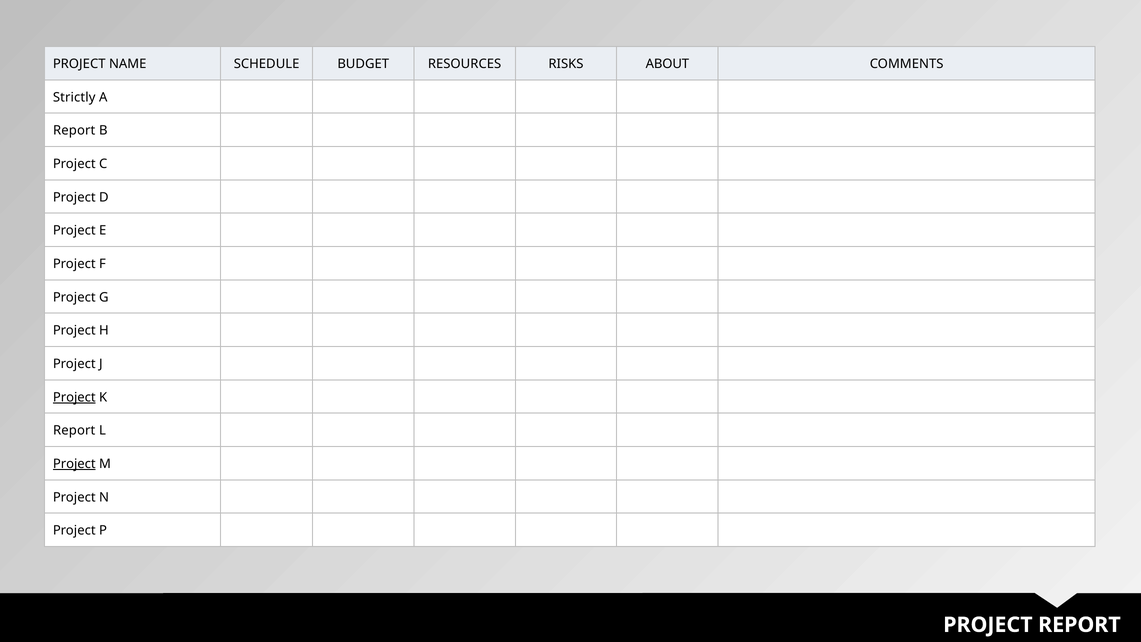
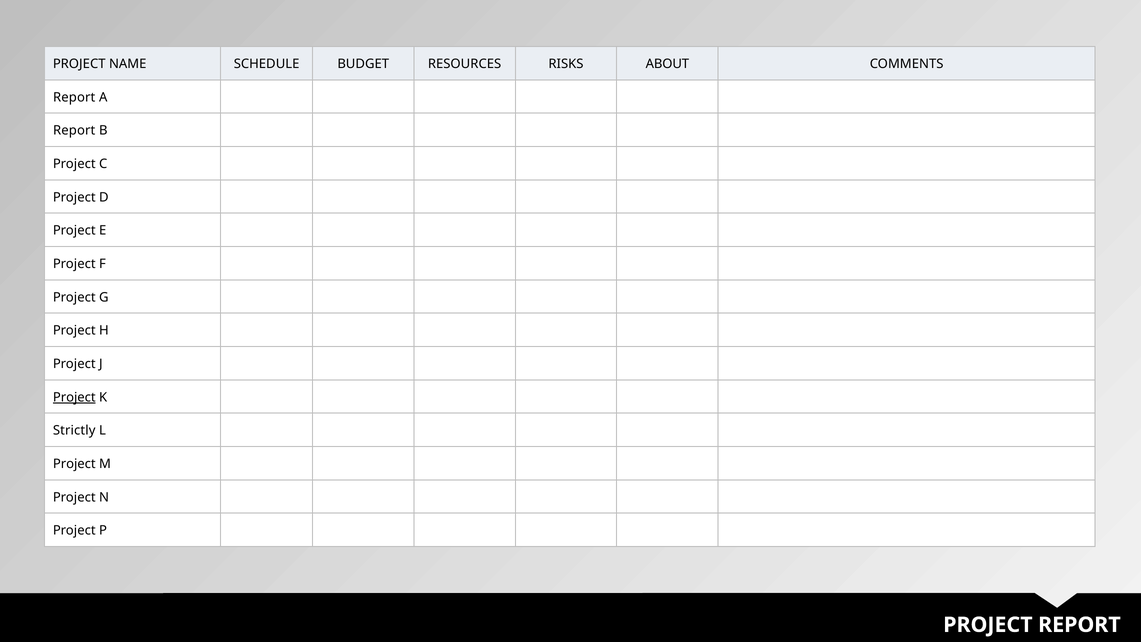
Strictly: Strictly -> Report (74, 97)
Report: Report -> Strictly (74, 430)
Project underline: present -> none (74, 464)
